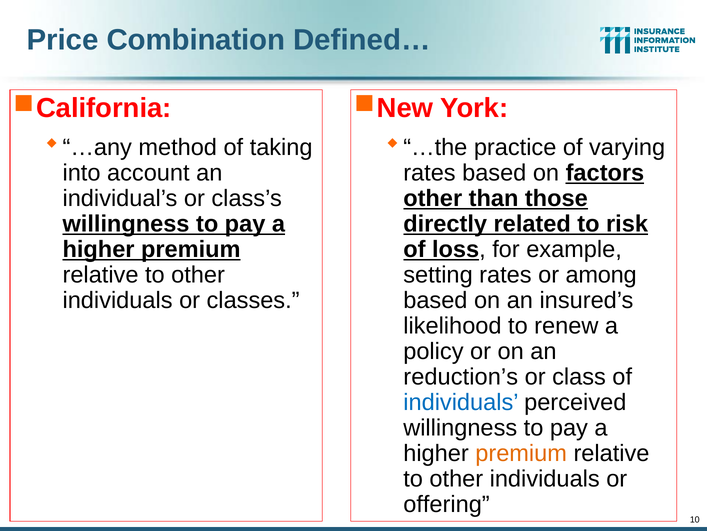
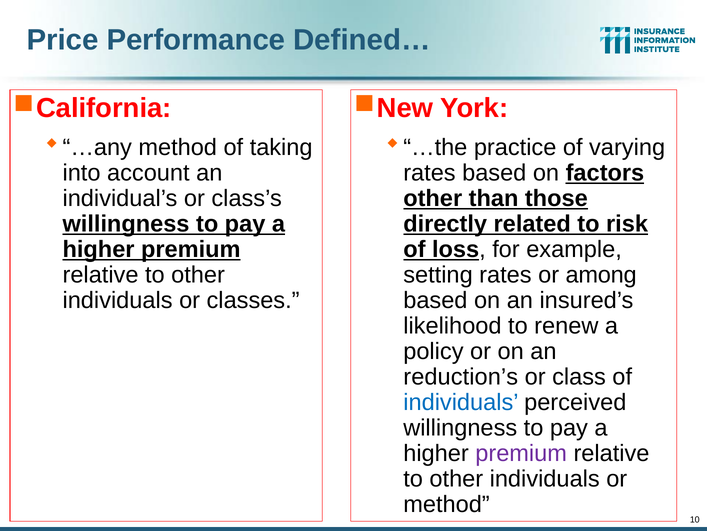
Combination: Combination -> Performance (196, 40)
premium colour: orange -> purple (521, 453)
offering: offering -> method (447, 504)
